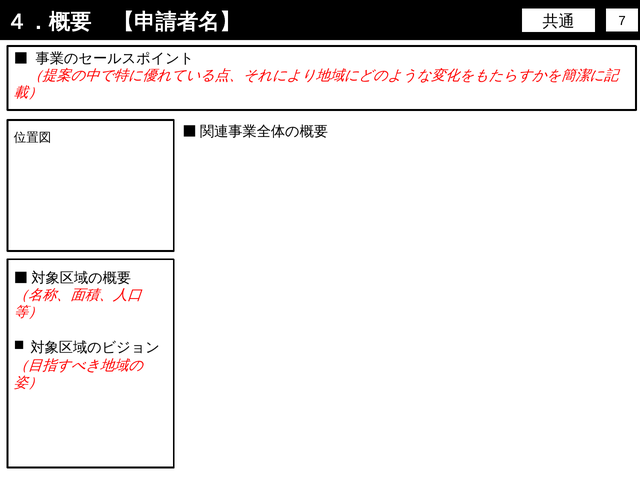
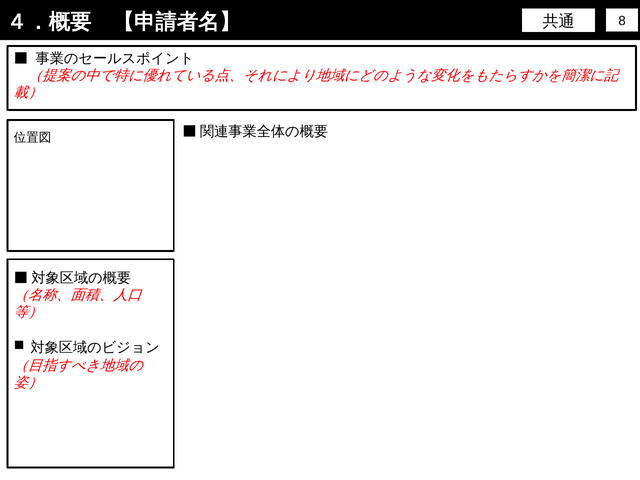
7: 7 -> 8 (622, 21)
